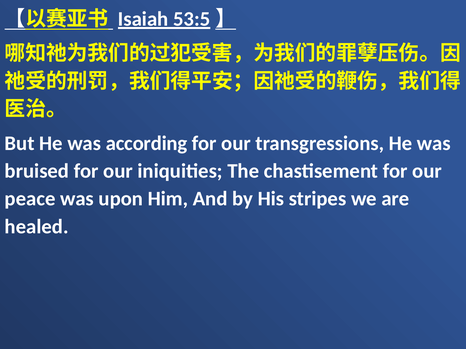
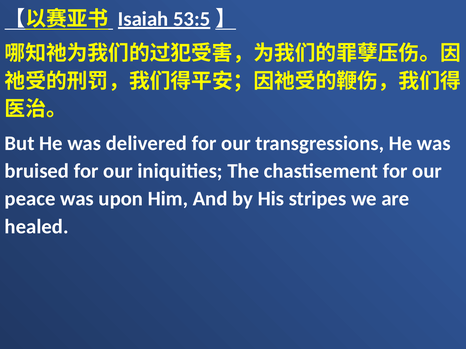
according: according -> delivered (146, 143)
